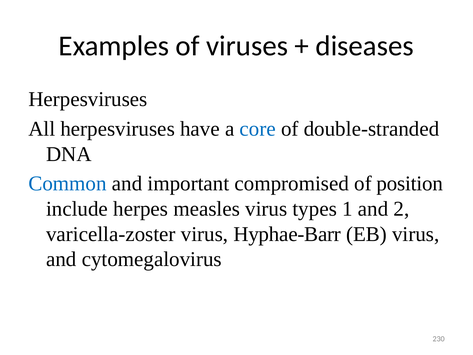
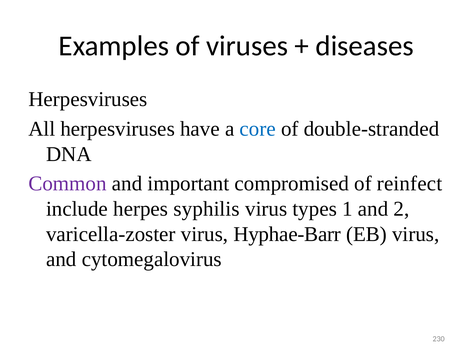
Common colour: blue -> purple (68, 183)
position: position -> reinfect (410, 183)
measles: measles -> syphilis (207, 209)
